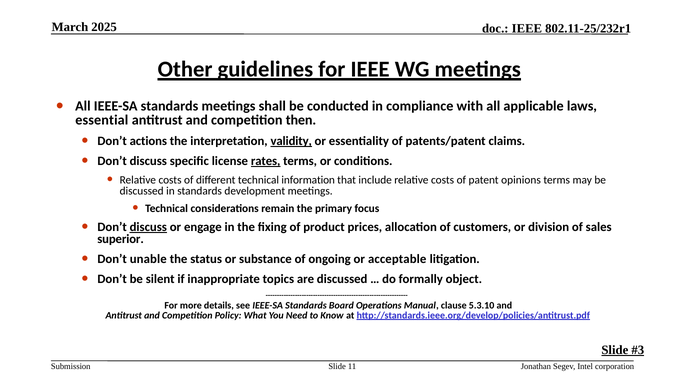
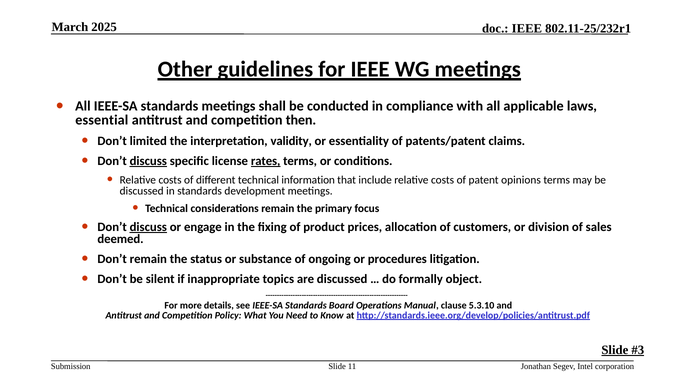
actions: actions -> limited (148, 141)
validity underline: present -> none (291, 141)
discuss underline: none -> present (148, 161)
superior: superior -> deemed (121, 239)
Don’t unable: unable -> remain (148, 259)
acceptable: acceptable -> procedures (397, 259)
